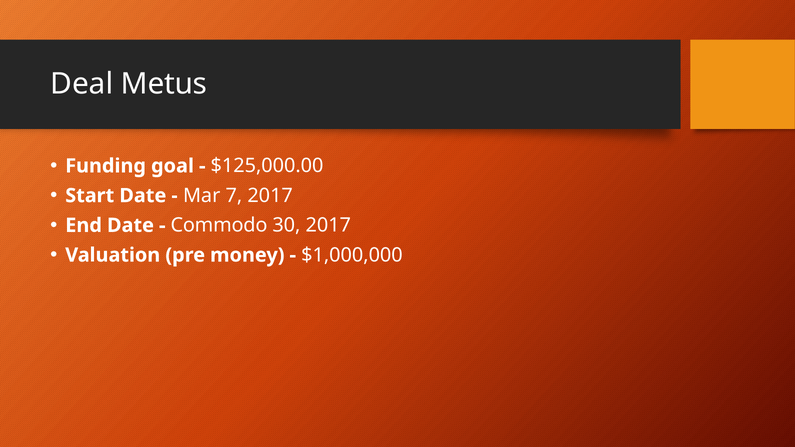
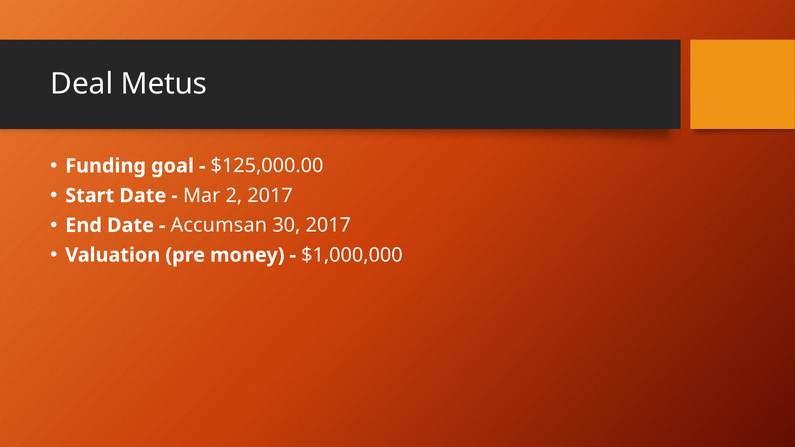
7: 7 -> 2 (234, 196)
Commodo: Commodo -> Accumsan (219, 225)
